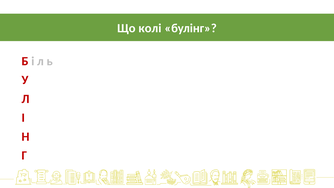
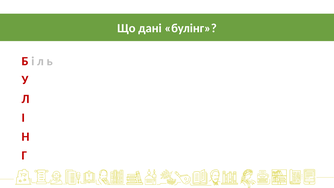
колі: колі -> дані (150, 28)
